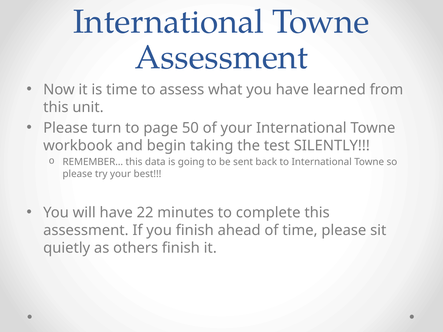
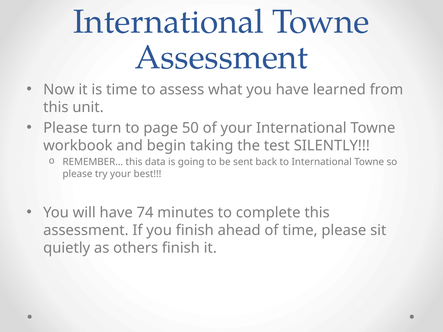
22: 22 -> 74 (145, 213)
